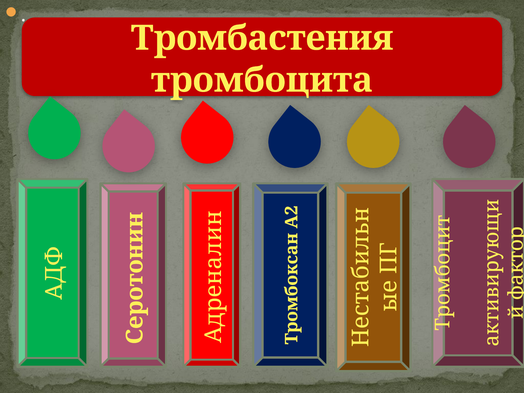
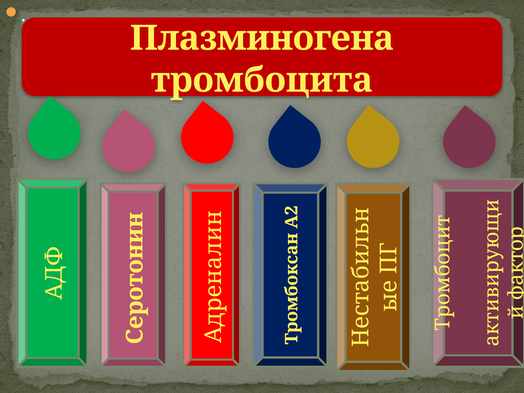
Тромбастения: Тромбастения -> Плазминогена (262, 38)
